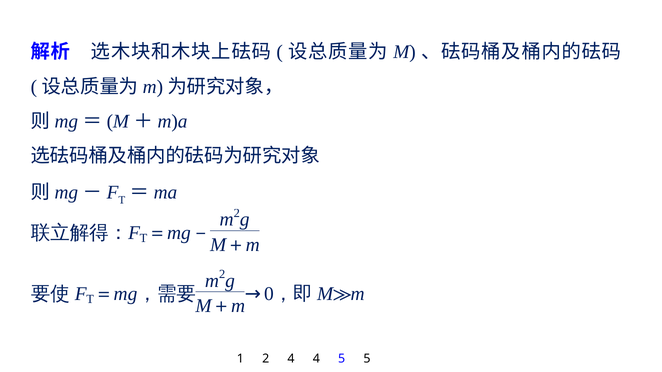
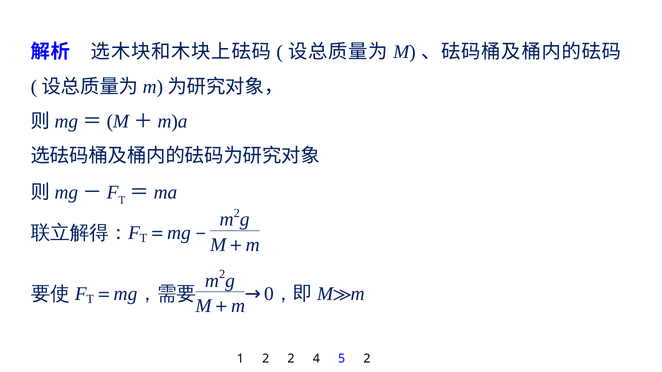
2 4: 4 -> 2 (291, 359)
5 5: 5 -> 2 (367, 359)
